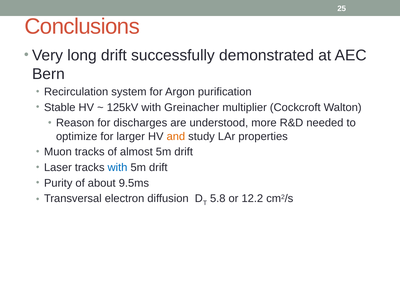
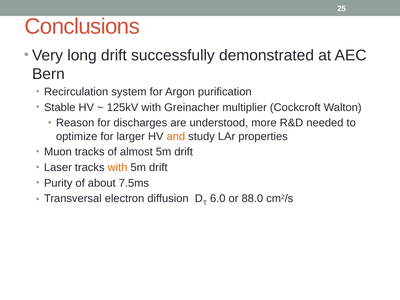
with colour: blue -> orange (118, 167)
9.5ms: 9.5ms -> 7.5ms (134, 183)
5.8: 5.8 -> 6.0 (218, 199)
12.2: 12.2 -> 88.0 (252, 199)
